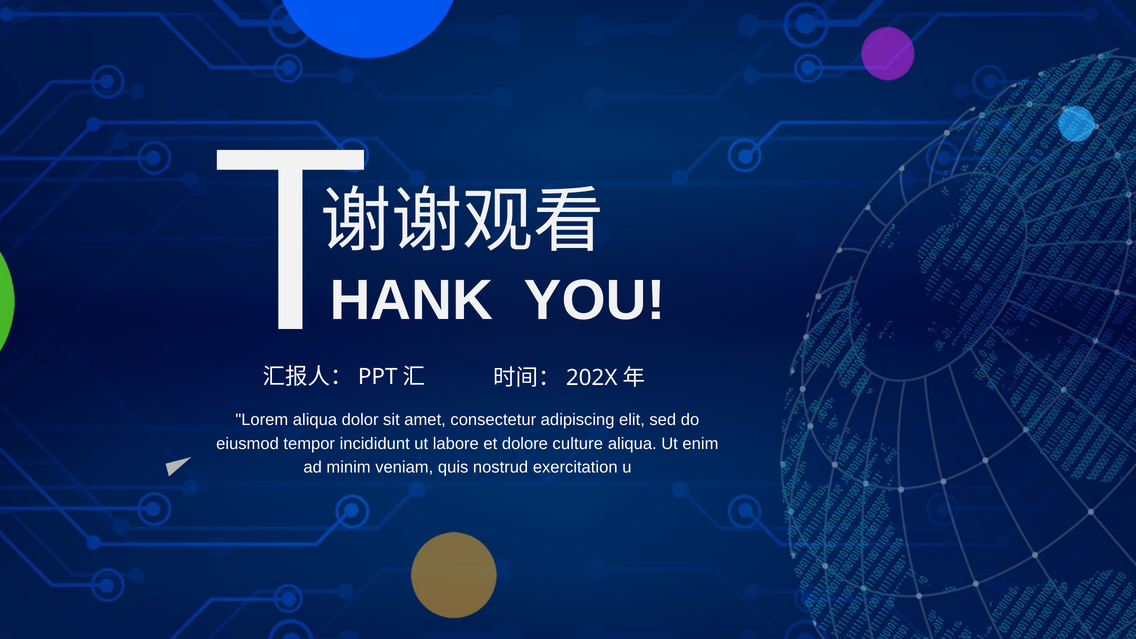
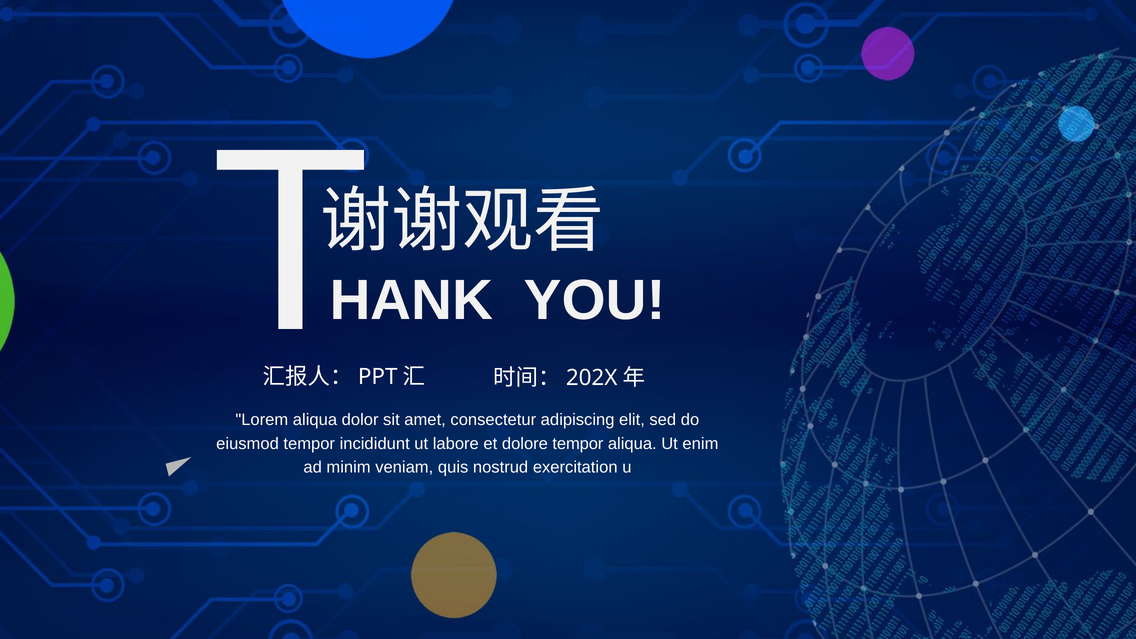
dolore culture: culture -> tempor (578, 443)
